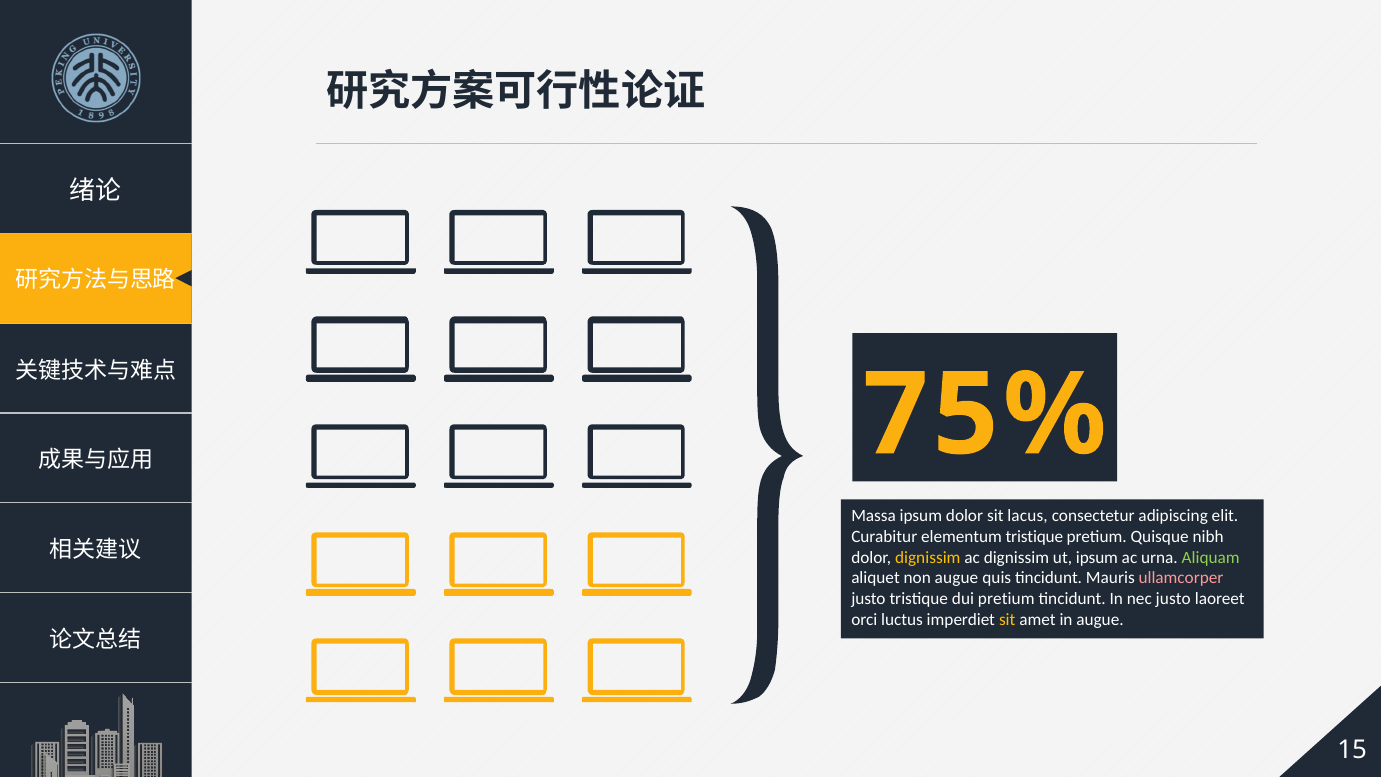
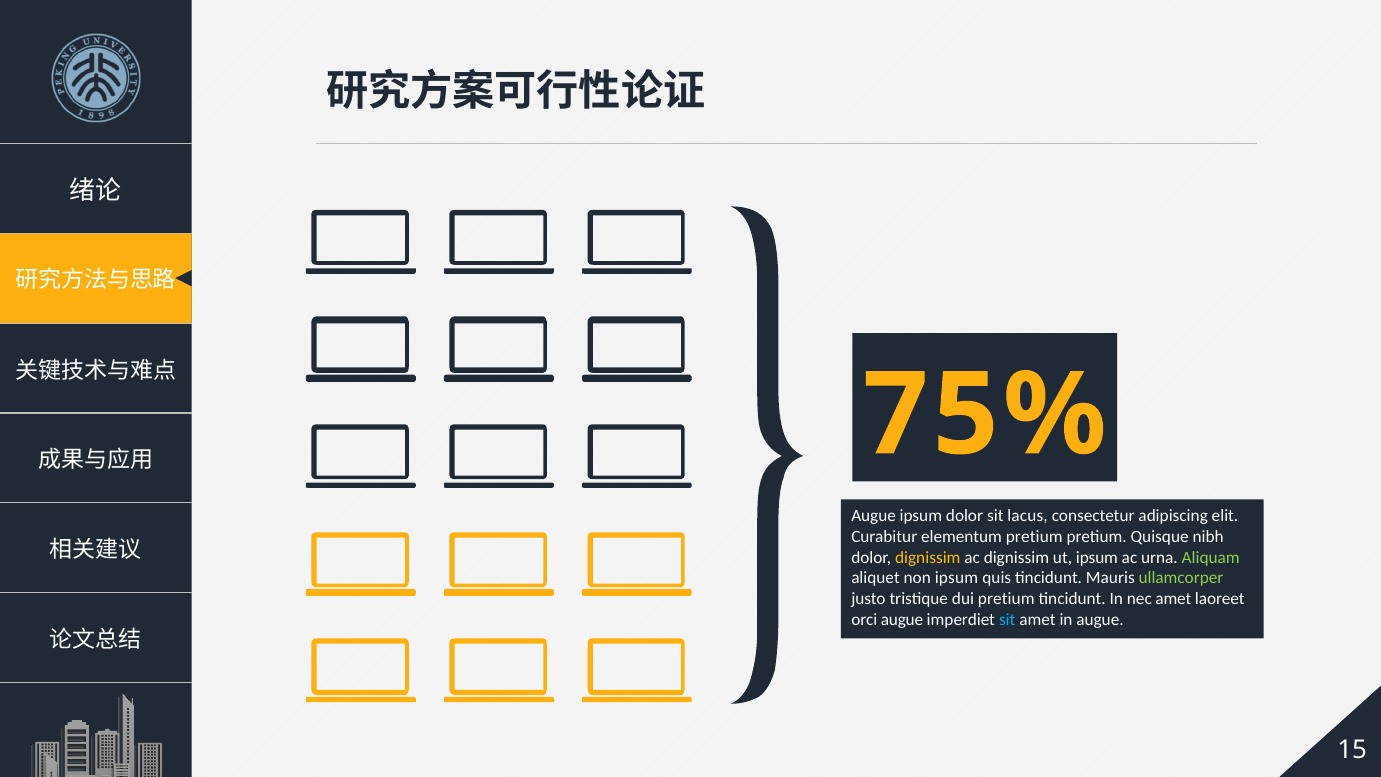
Massa: Massa -> Augue (874, 516)
elementum tristique: tristique -> pretium (1034, 537)
non augue: augue -> ipsum (956, 578)
ullamcorper colour: pink -> light green (1181, 578)
nec justo: justo -> amet (1173, 599)
orci luctus: luctus -> augue (902, 620)
sit colour: yellow -> light blue (1007, 620)
